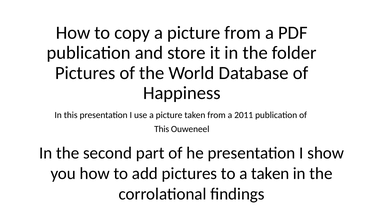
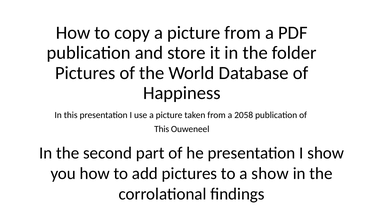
2011: 2011 -> 2058 (244, 115)
a taken: taken -> show (270, 173)
